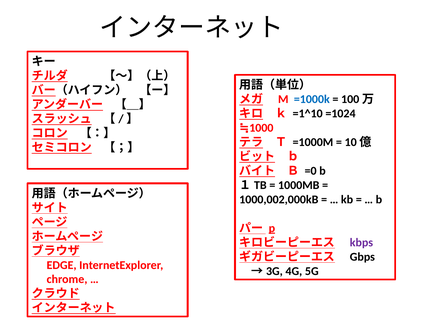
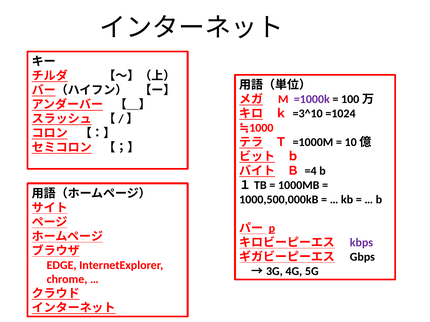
=1000k colour: blue -> purple (312, 99)
=1^10: =1^10 -> =3^10 (308, 114)
=0: =0 -> =4 (311, 171)
1000,002,000kB: 1000,002,000kB -> 1000,500,000kB (279, 200)
